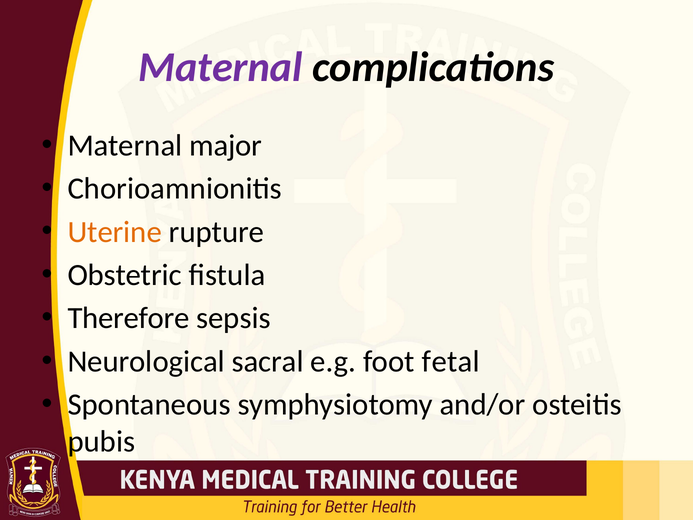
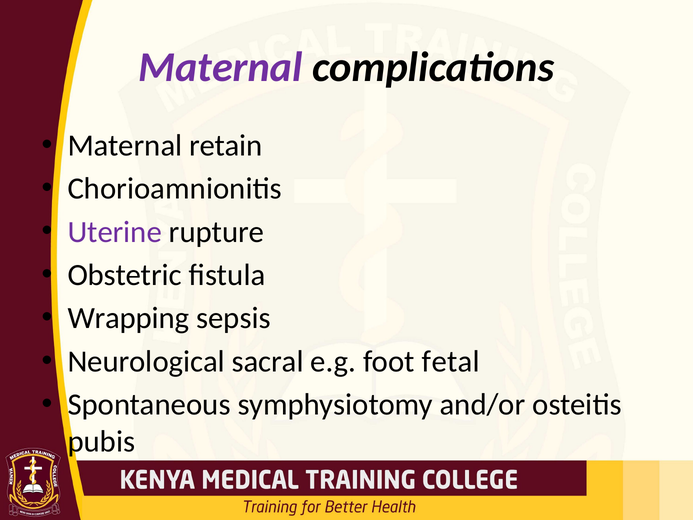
major: major -> retain (226, 145)
Uterine colour: orange -> purple (115, 232)
Therefore: Therefore -> Wrapping (128, 318)
